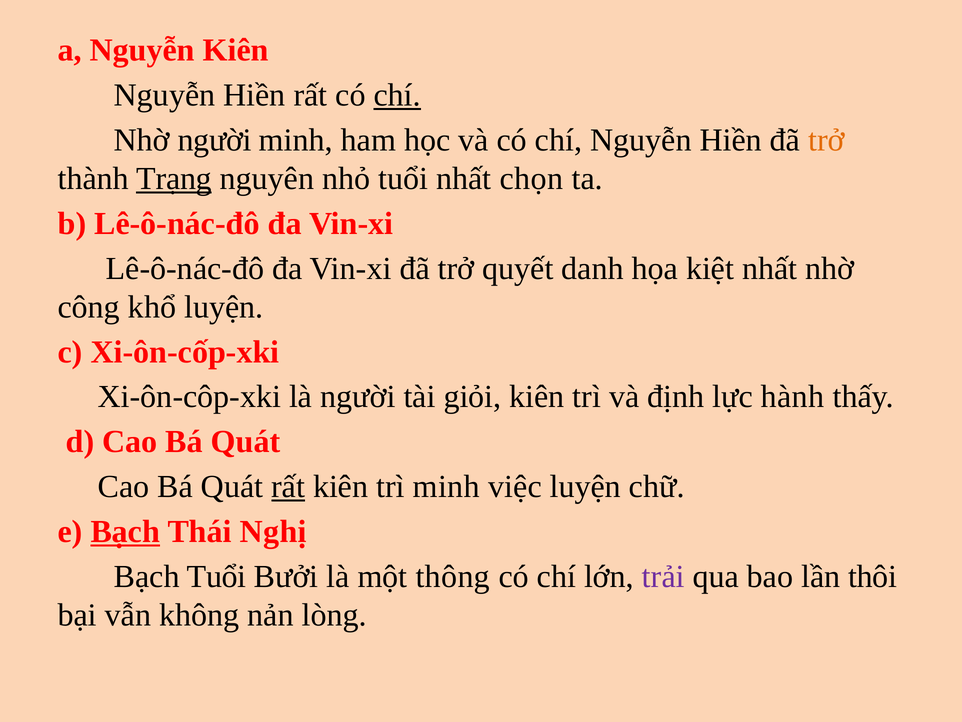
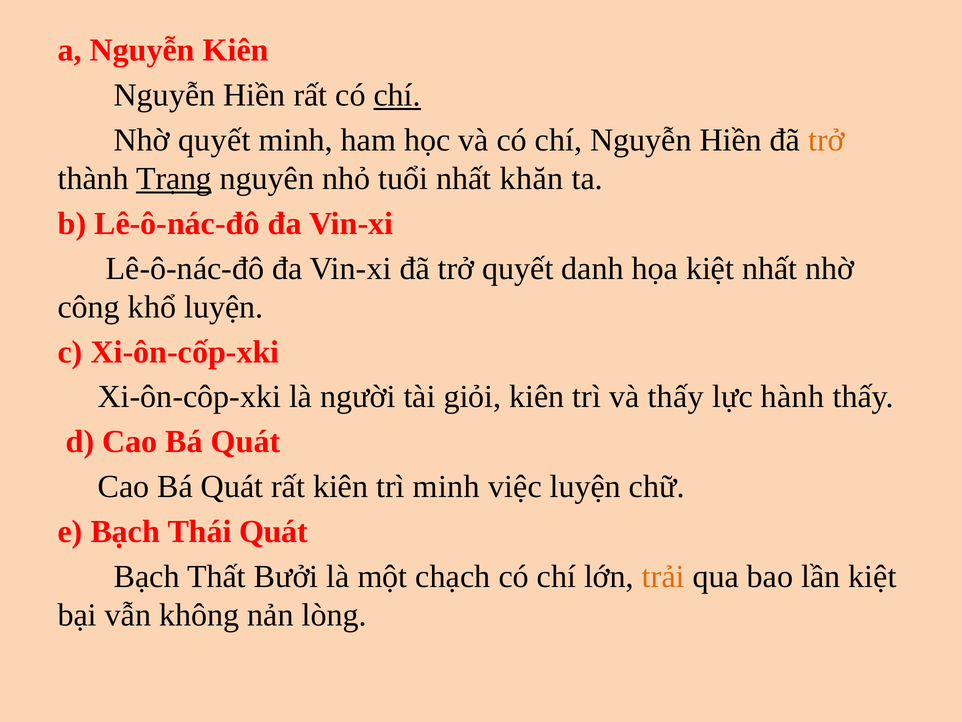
Nhờ người: người -> quyết (214, 140)
chọn: chọn -> khăn (531, 179)
và định: định -> thấy (676, 397)
rất underline: present -> none (288, 486)
Bạch underline: present -> none (125, 531)
Thái Nghị: Nghị -> Quát (273, 531)
Bạch Tuổi: Tuổi -> Thất (216, 576)
thông: thông -> chạch (453, 576)
trải colour: purple -> orange (663, 576)
lần thôi: thôi -> kiệt (872, 576)
